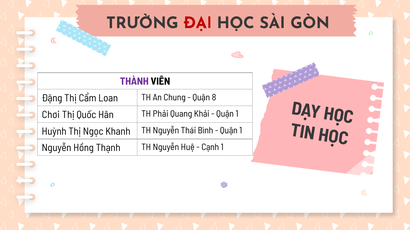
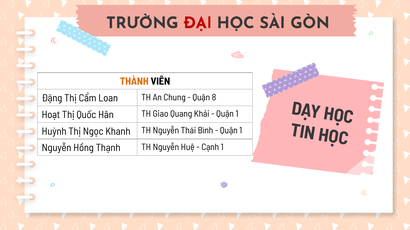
THÀNH colour: purple -> orange (134, 82)
Chơi: Chơi -> Hoạt (51, 115)
Phải: Phải -> Giao (161, 114)
